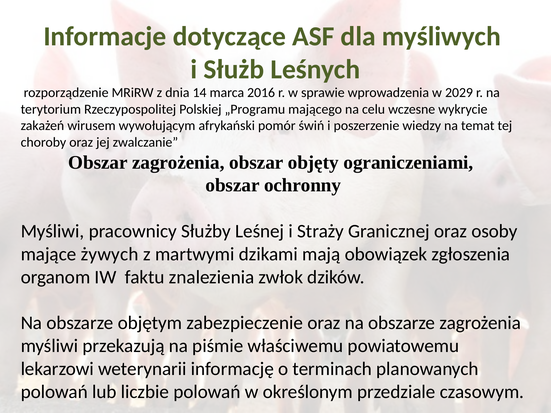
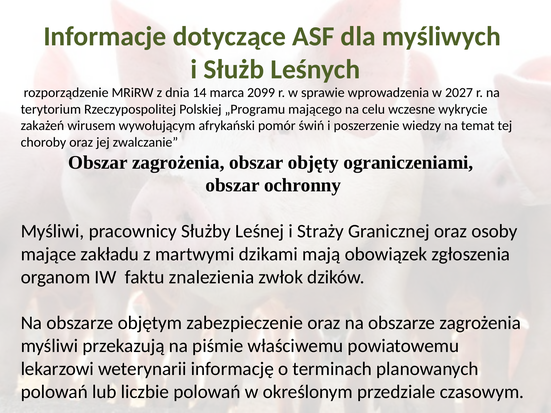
2016: 2016 -> 2099 (261, 93)
2029: 2029 -> 2027 (459, 93)
żywych: żywych -> zakładu (110, 254)
